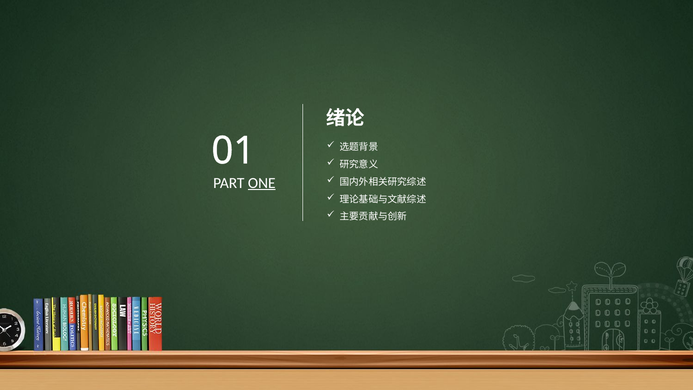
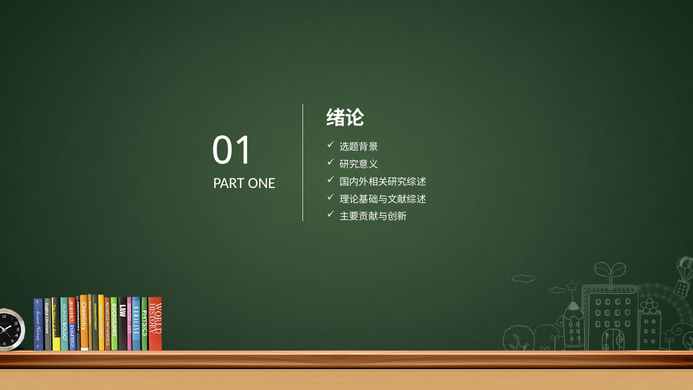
ONE underline: present -> none (262, 183)
